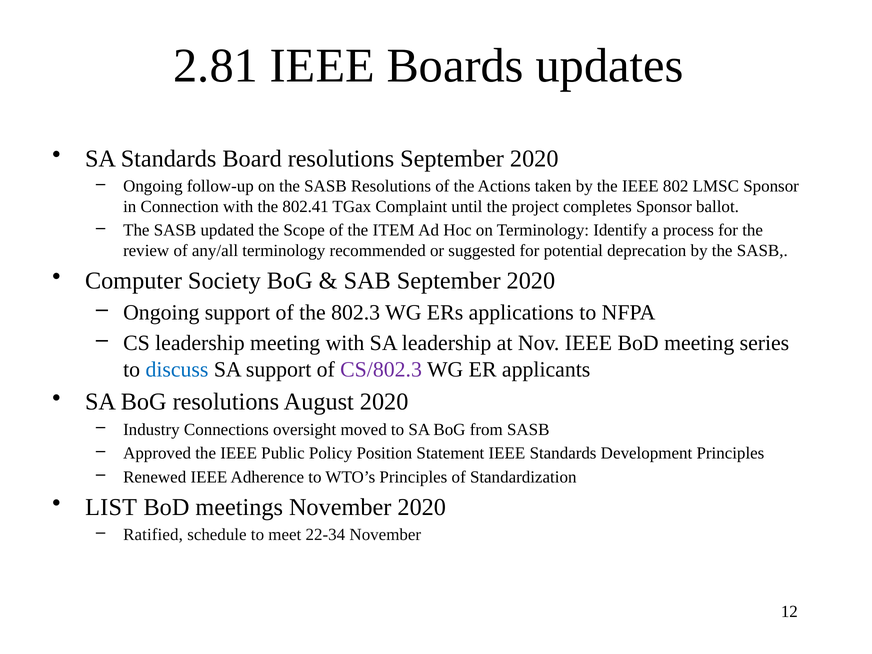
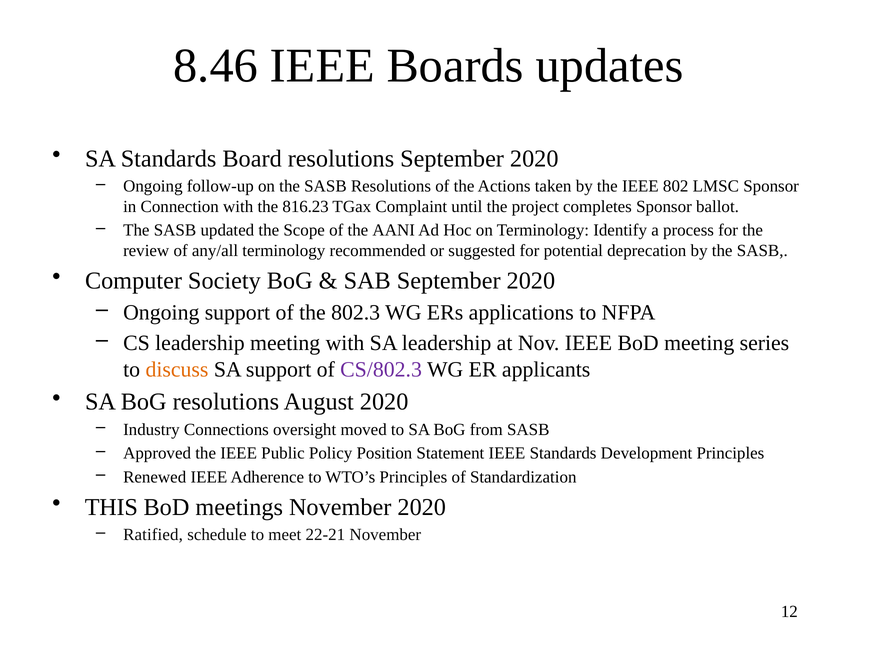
2.81: 2.81 -> 8.46 (216, 66)
802.41: 802.41 -> 816.23 (306, 207)
ITEM: ITEM -> AANI (394, 230)
discuss colour: blue -> orange (177, 369)
LIST: LIST -> THIS (111, 507)
22-34: 22-34 -> 22-21 (325, 535)
